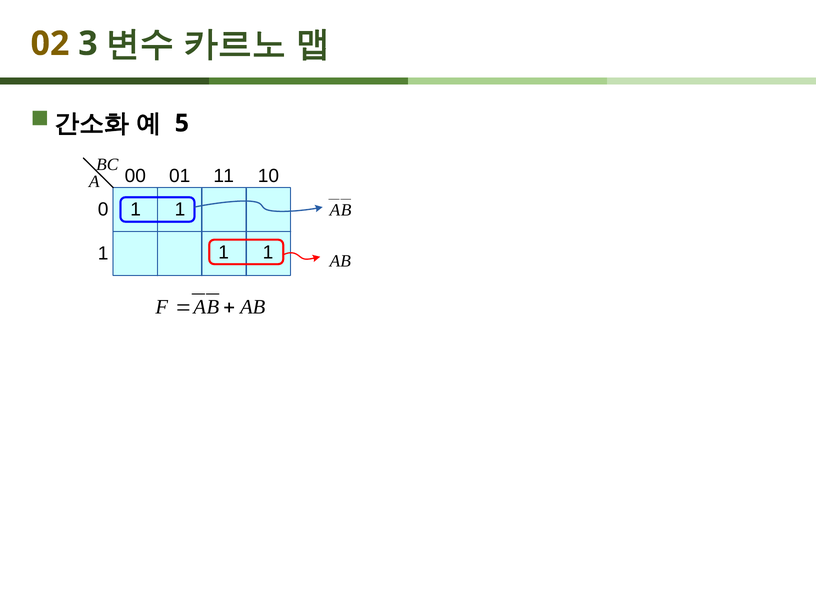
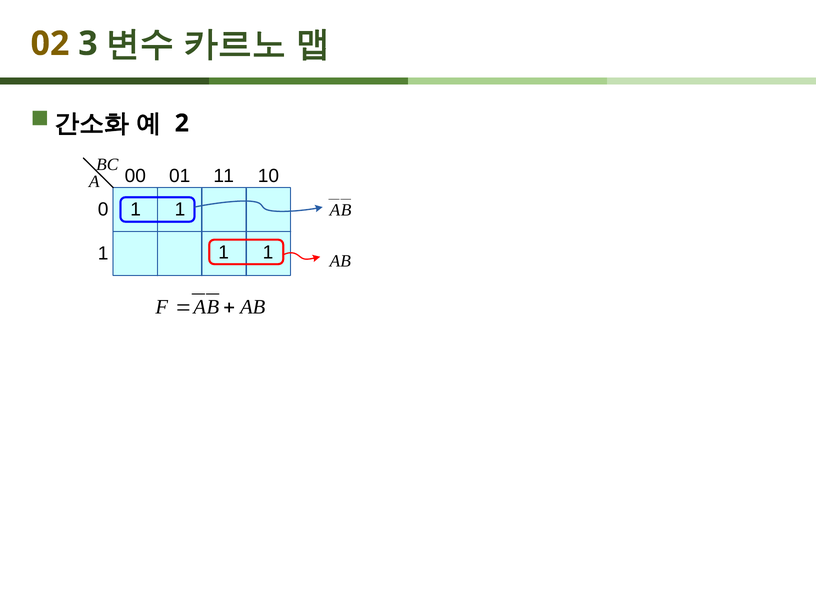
5: 5 -> 2 (182, 123)
